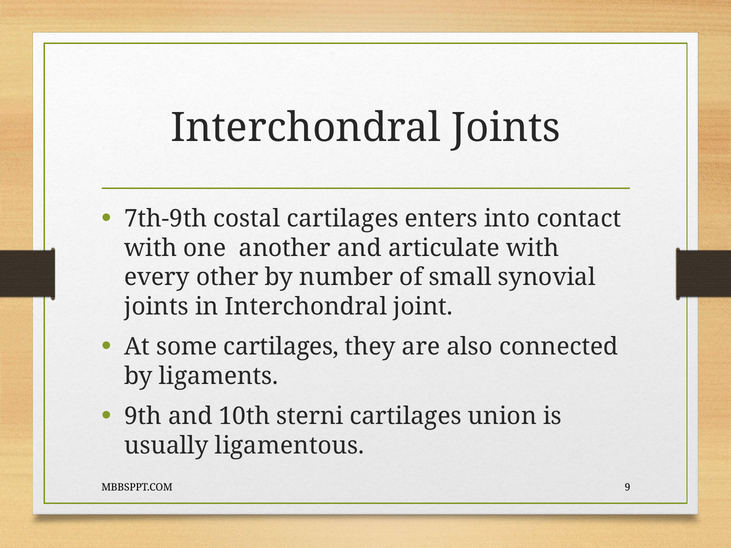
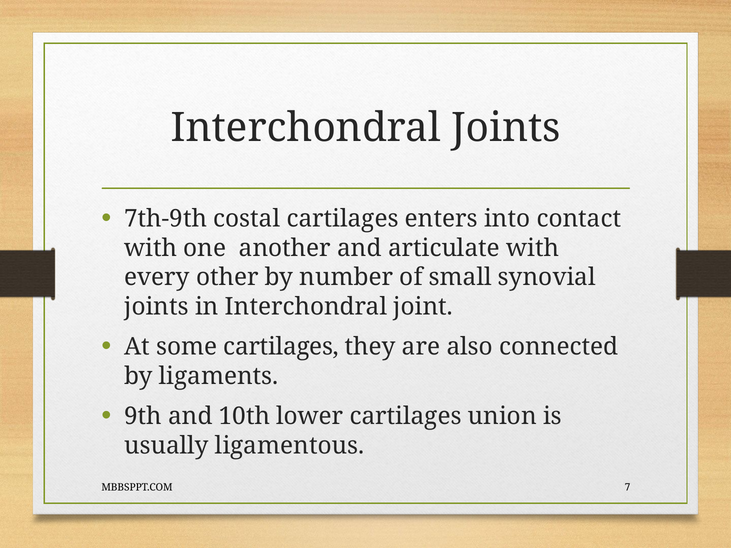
sterni: sterni -> lower (310, 416)
9: 9 -> 7 (628, 488)
